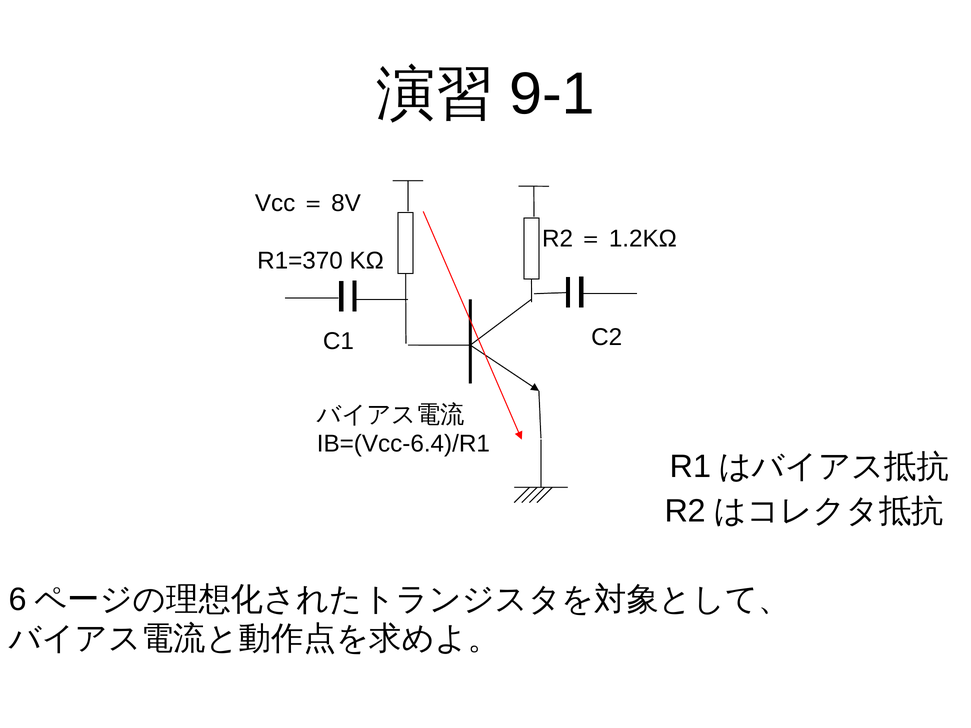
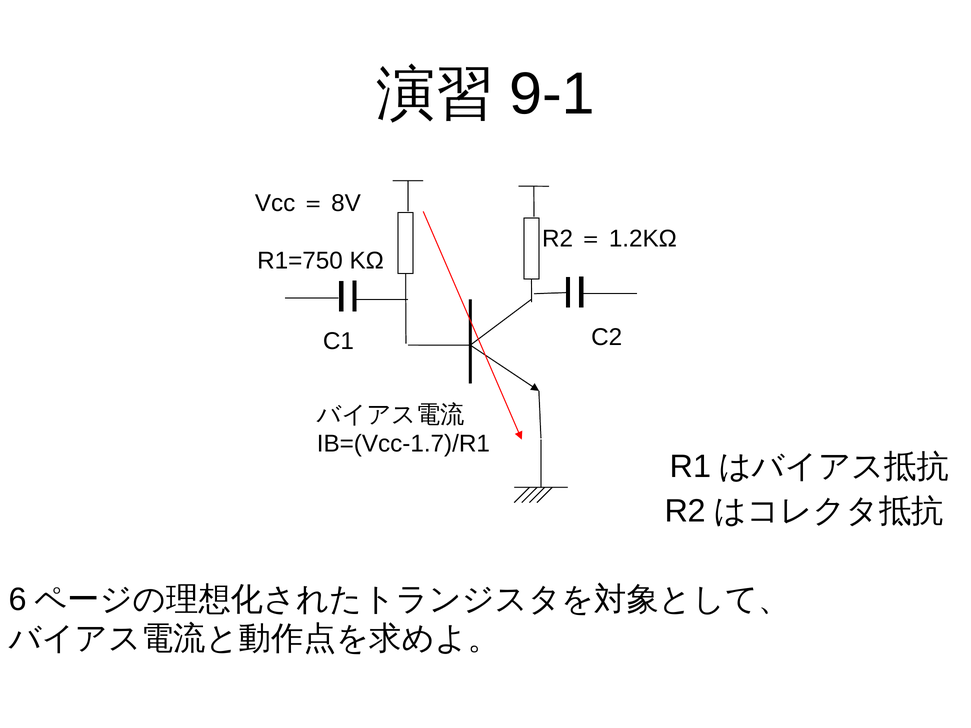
R1=370: R1=370 -> R1=750 (300, 261)
IB=(Vcc-6.4)/R1: IB=(Vcc-6.4)/R1 -> IB=(Vcc-1.7)/R1 (403, 444)
